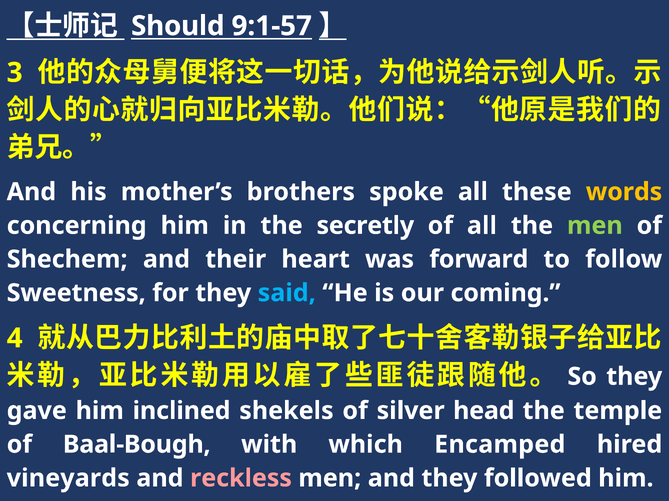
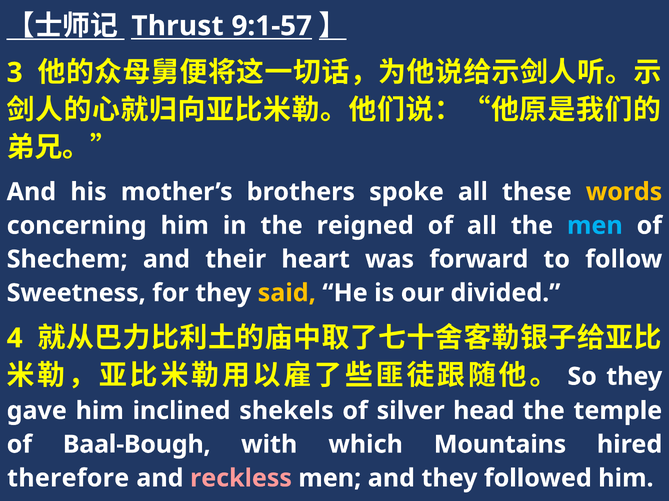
Should: Should -> Thrust (178, 26)
secretly: secretly -> reigned (365, 226)
men colour: light green -> light blue (595, 226)
said colour: light blue -> yellow (287, 293)
coming: coming -> divided (505, 293)
Encamped: Encamped -> Mountains (500, 445)
vineyards: vineyards -> therefore (68, 479)
